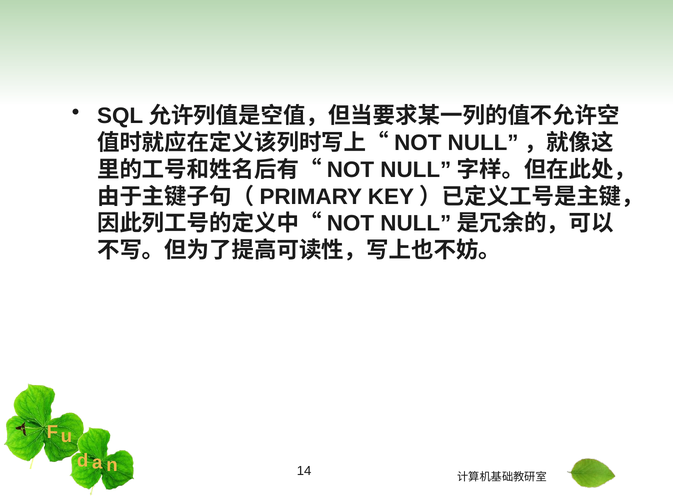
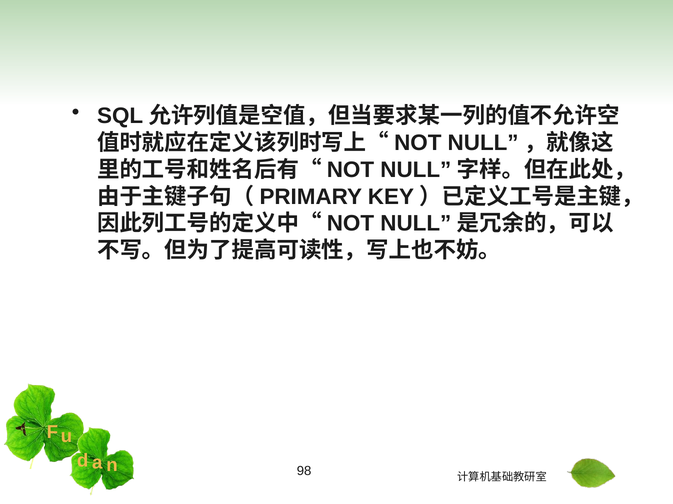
14: 14 -> 98 (304, 472)
